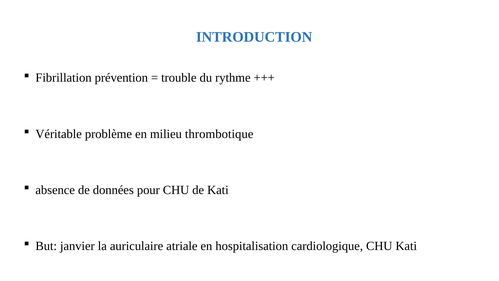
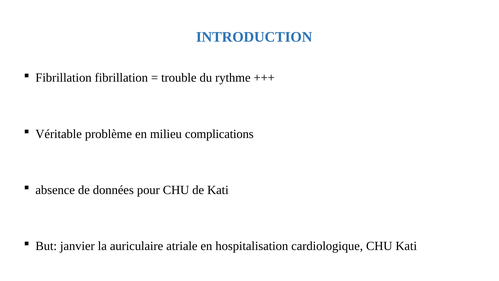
Fibrillation prévention: prévention -> fibrillation (121, 78)
thrombotique: thrombotique -> complications (219, 134)
